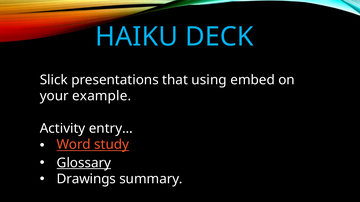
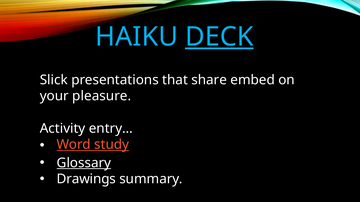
DECK underline: none -> present (219, 37)
using: using -> share (209, 80)
example: example -> pleasure (102, 96)
